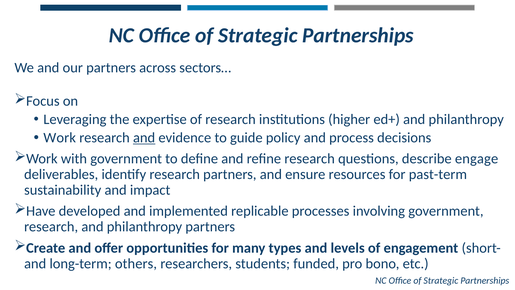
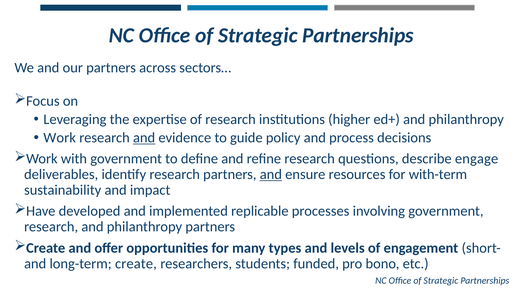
and underline: none -> present (271, 174)
past-term: past-term -> with-term (438, 174)
long-term others: others -> create (136, 263)
